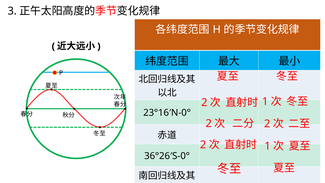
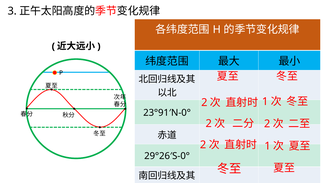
23°16′N-0°: 23°16′N-0° -> 23°91′N-0° (167, 113)
36°26′S-0°: 36°26′S-0° -> 29°26′S-0° (167, 156)
